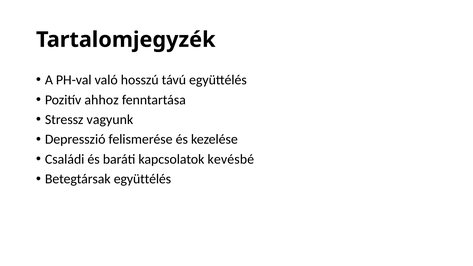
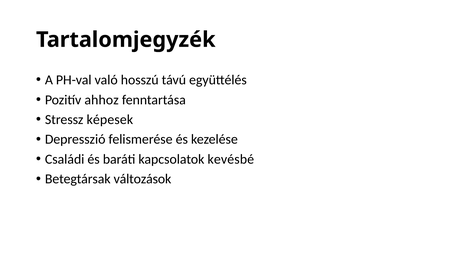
vagyunk: vagyunk -> képesek (110, 120)
Betegtársak együttélés: együttélés -> változások (142, 179)
